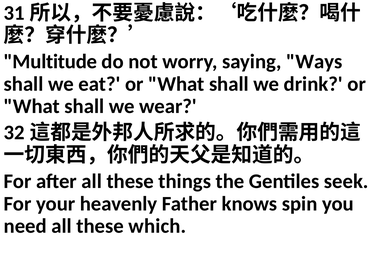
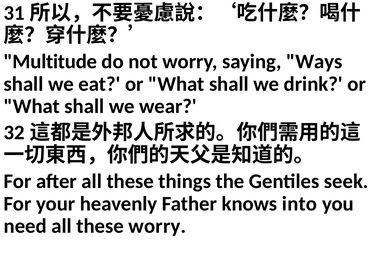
spin: spin -> into (300, 204)
these which: which -> worry (157, 226)
